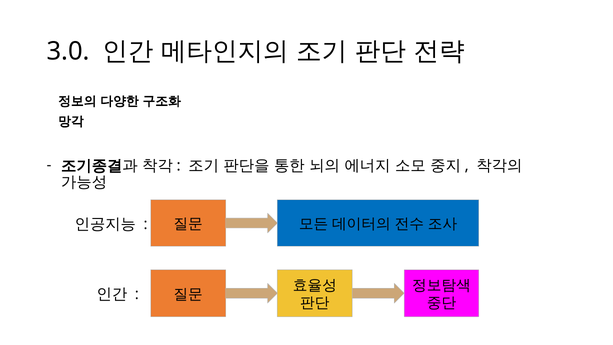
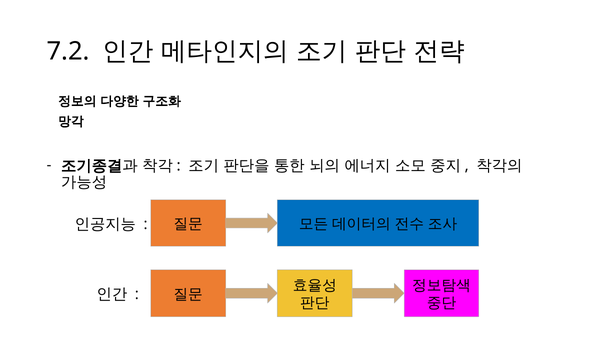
3.0: 3.0 -> 7.2 (68, 52)
